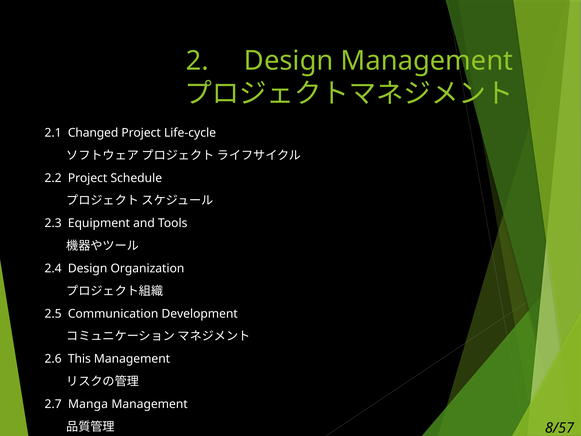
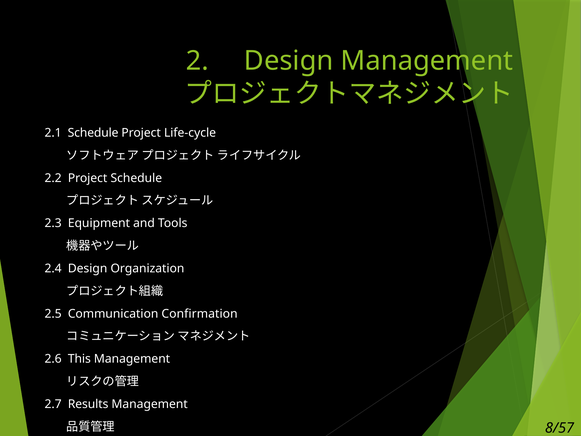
2.1 Changed: Changed -> Schedule (93, 133)
Development: Development -> Confirmation (200, 314)
Manga: Manga -> Results (88, 404)
